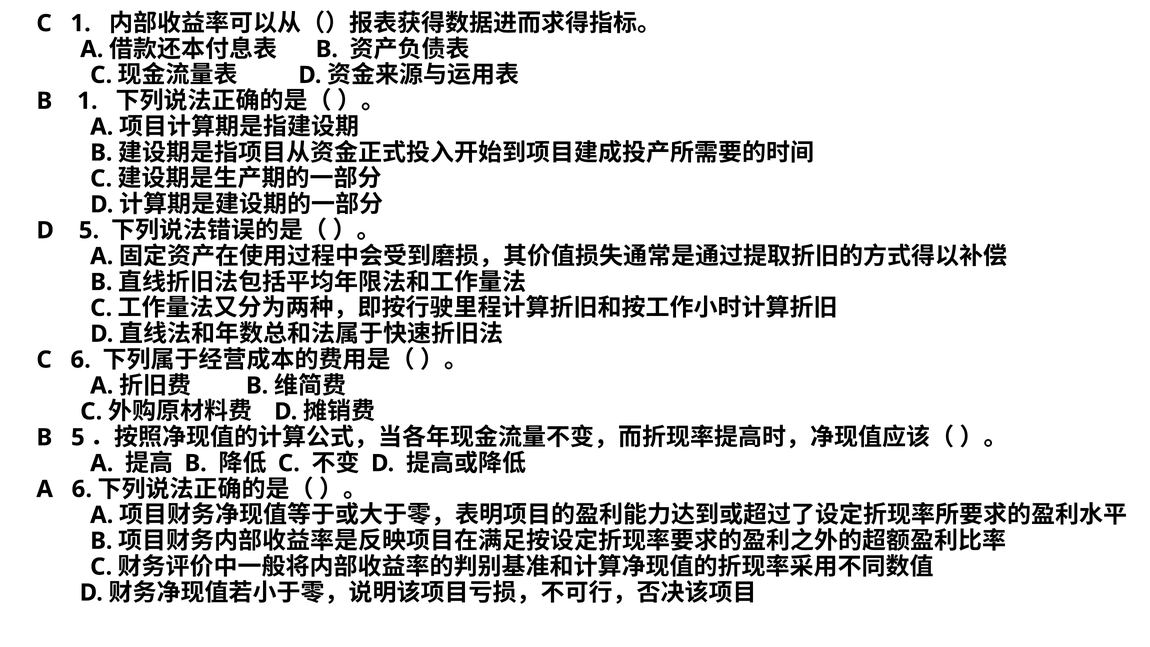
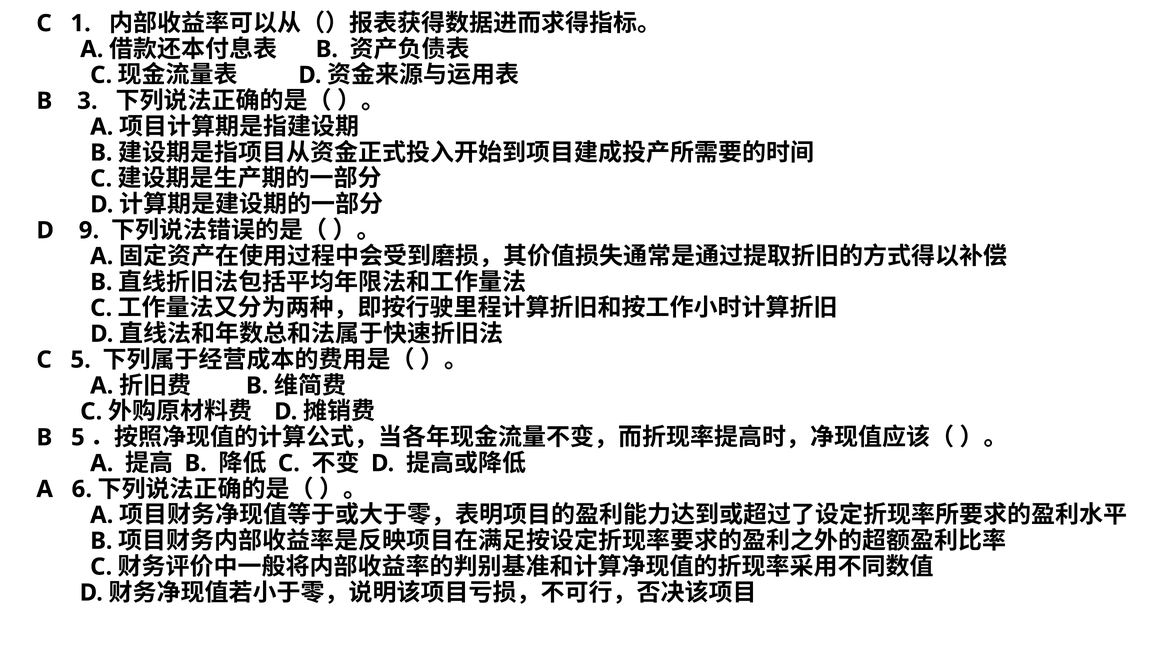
B 1: 1 -> 3 (87, 101)
D 5: 5 -> 9 (89, 230)
C 6: 6 -> 5 (81, 360)
